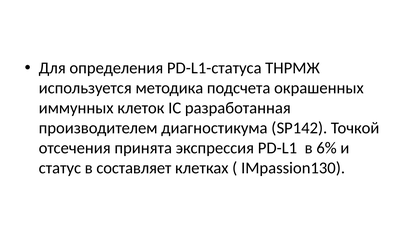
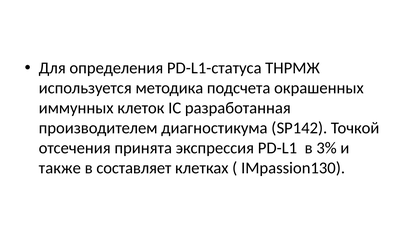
6%: 6% -> 3% (326, 148)
статус: статус -> также (60, 168)
